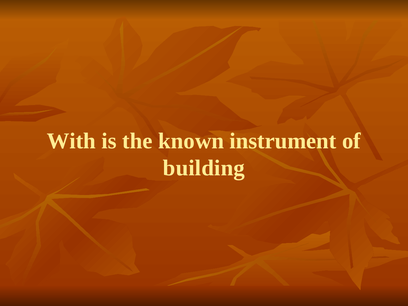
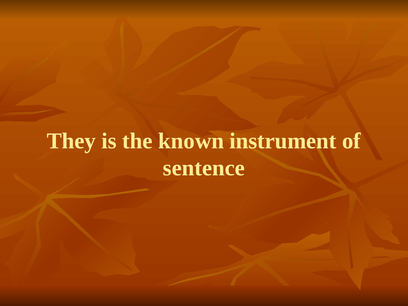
With: With -> They (71, 141)
building: building -> sentence (204, 168)
